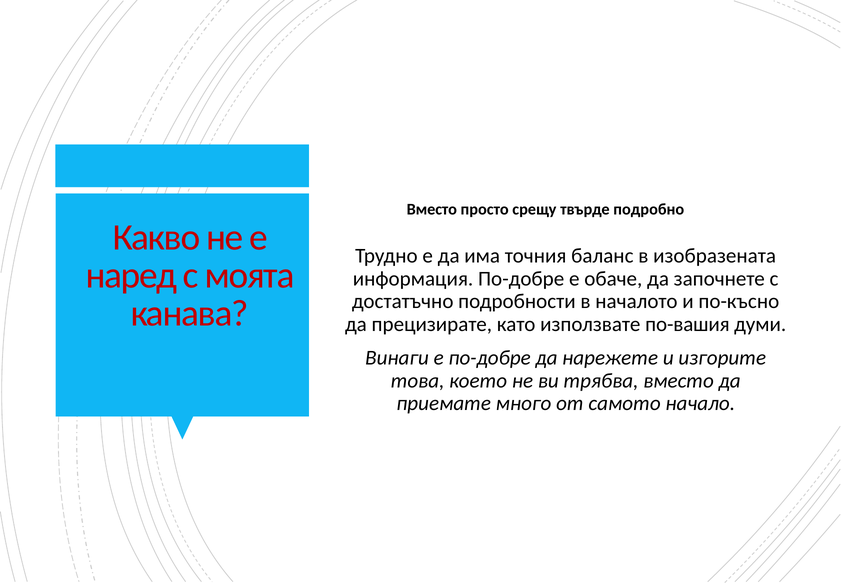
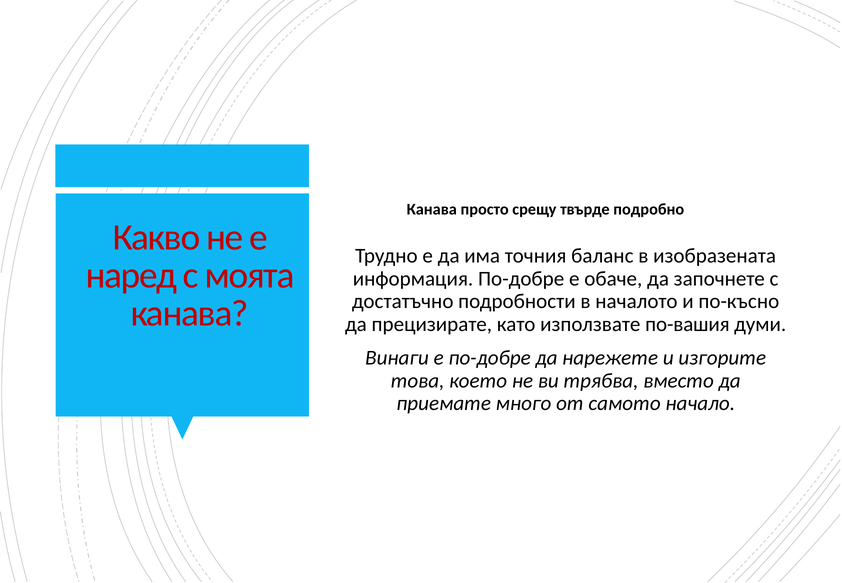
Вместо: Вместо -> Канава (432, 209)
